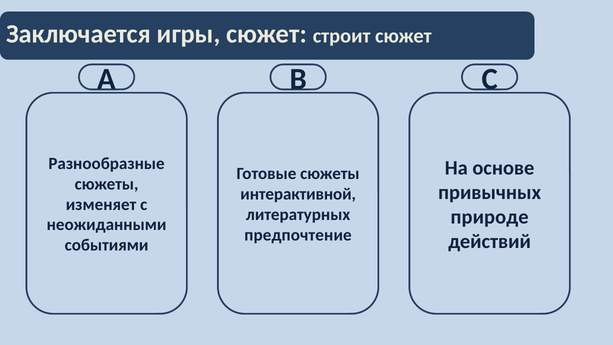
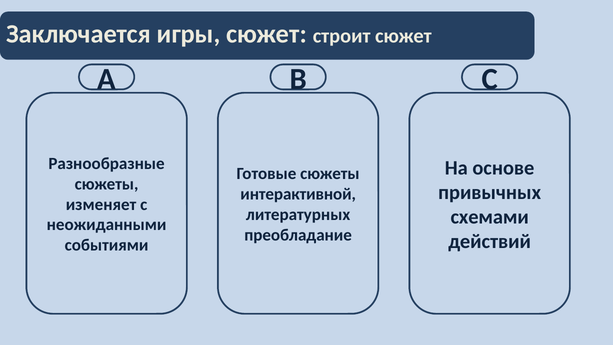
природе: природе -> схемами (490, 217)
предпочтение: предпочтение -> преобладание (298, 235)
